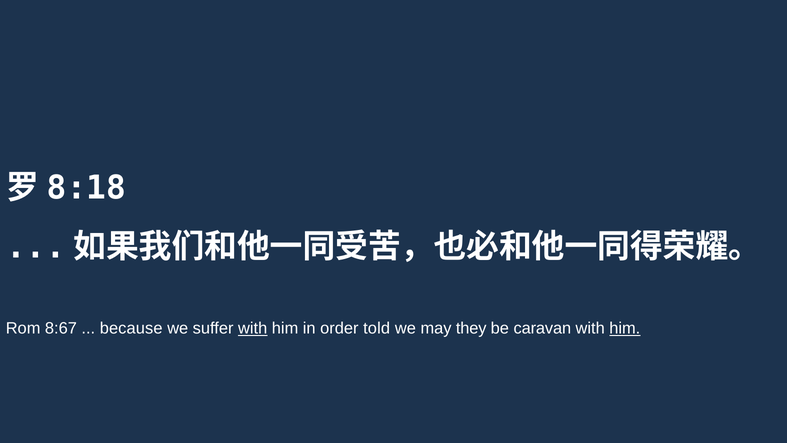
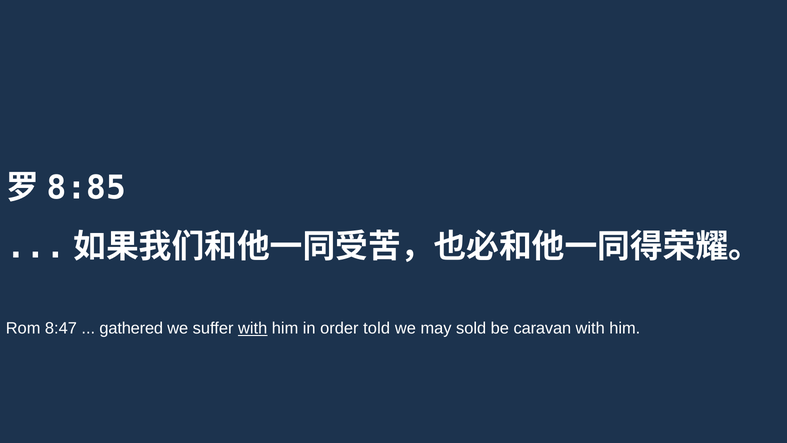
8:18: 8:18 -> 8:85 (86, 188)
8:67: 8:67 -> 8:47 (61, 328)
because: because -> gathered (131, 328)
they: they -> sold (471, 328)
him underline: present -> none (625, 328)
